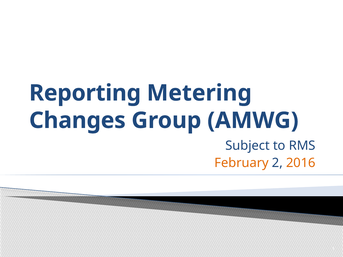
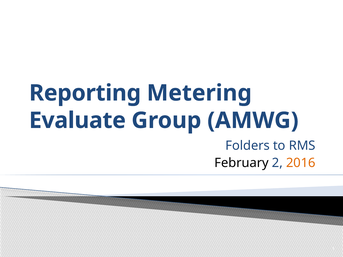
Changes: Changes -> Evaluate (77, 121)
Subject: Subject -> Folders (248, 146)
February colour: orange -> black (242, 163)
